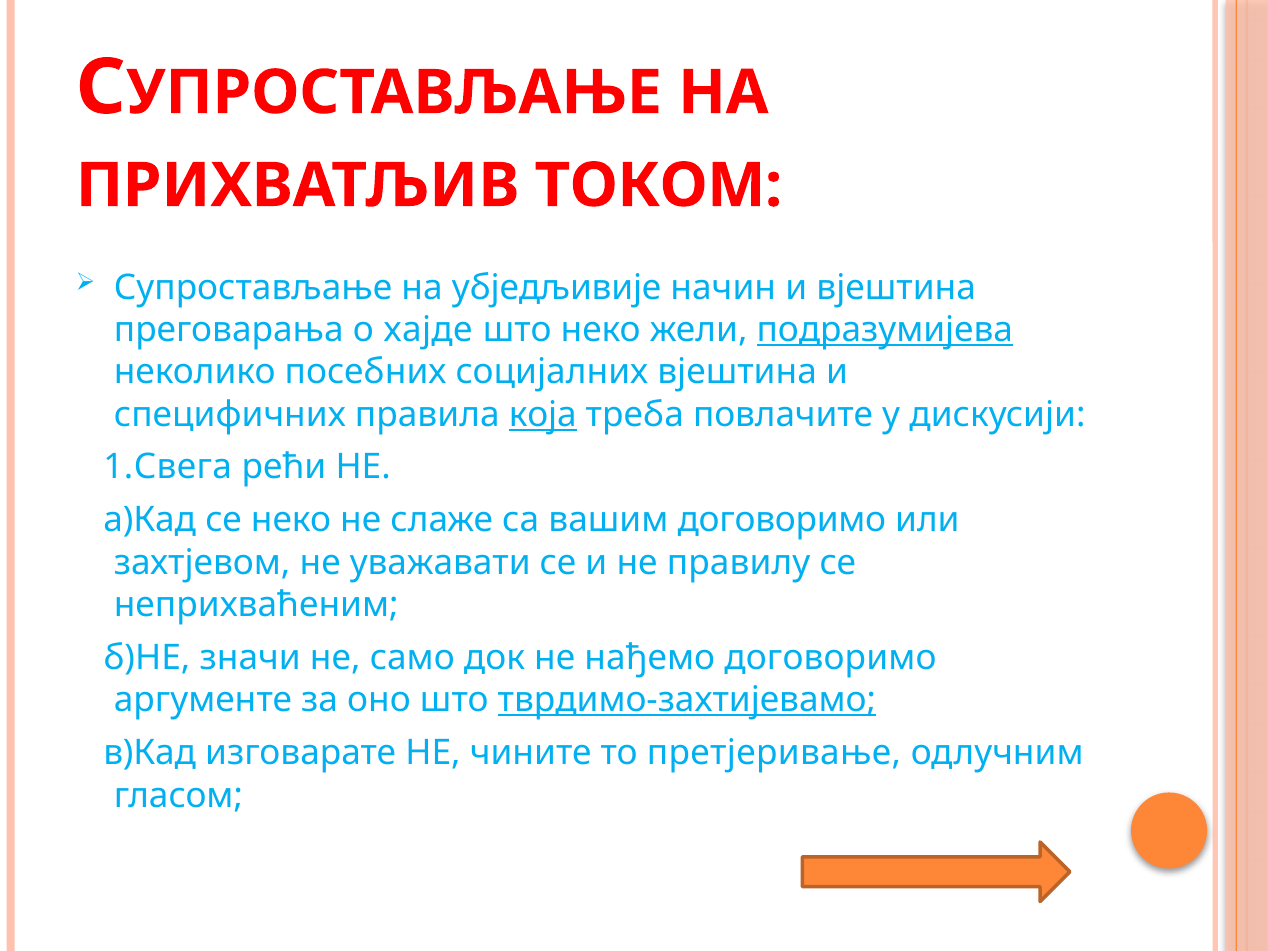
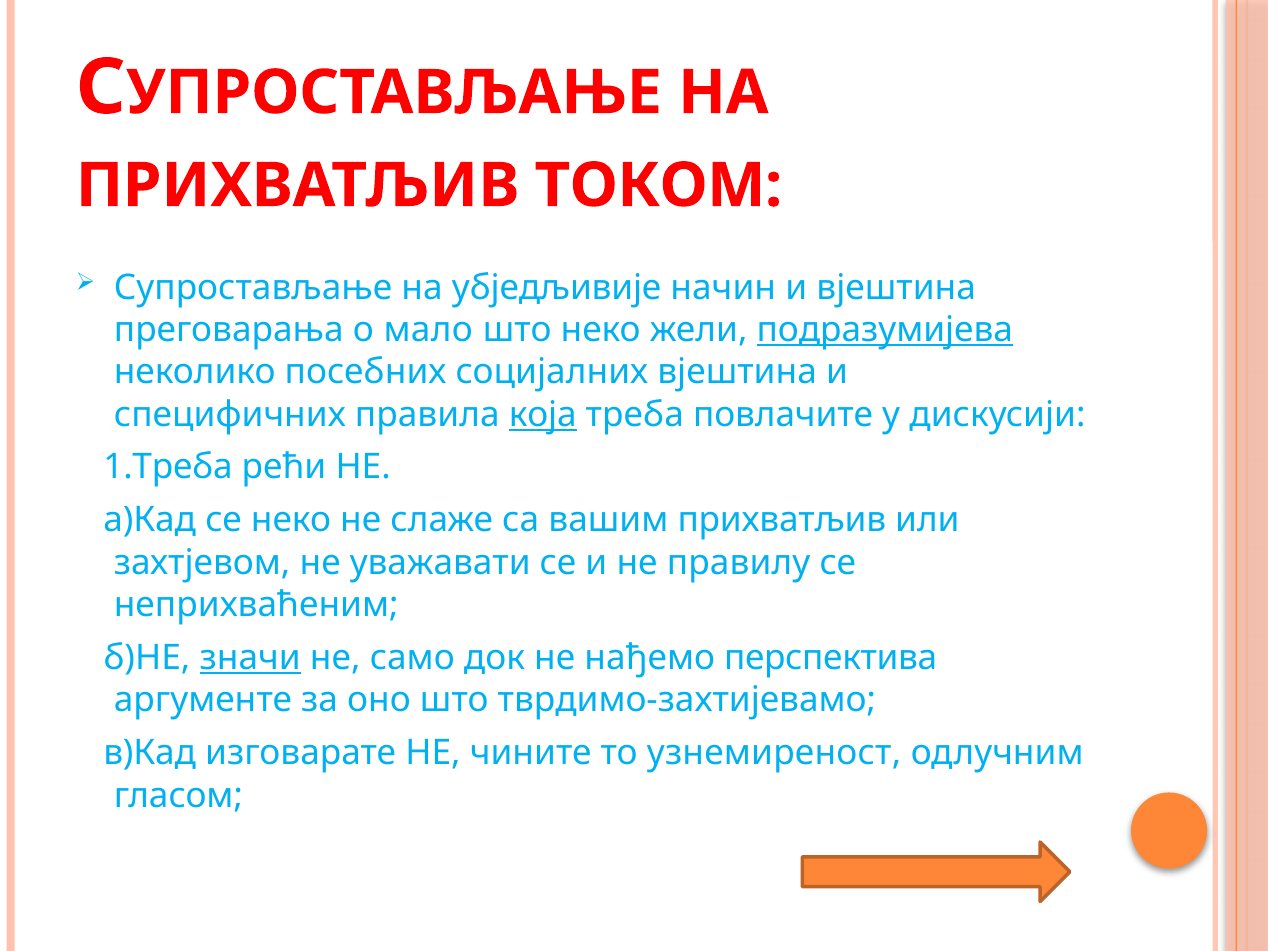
хајде: хајде -> мало (428, 330)
1.Свега: 1.Свега -> 1.Треба (168, 467)
вашим договоримо: договоримо -> прихватљив (782, 520)
значи underline: none -> present (250, 658)
нађемо договоримо: договоримо -> перспектива (831, 658)
тврдимо-захтијевамо underline: present -> none (687, 700)
претјеривање: претјеривање -> узнемиреност (774, 753)
